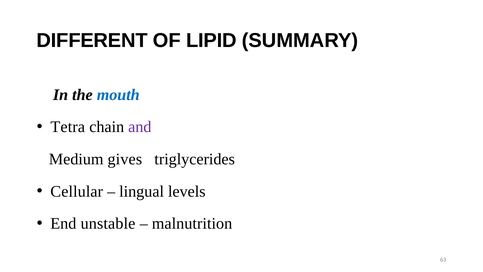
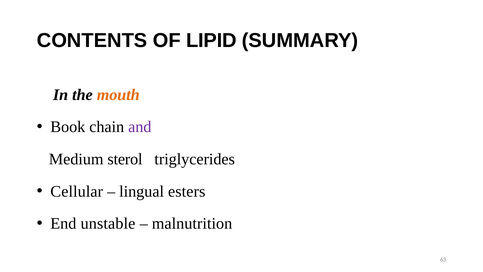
DIFFERENT: DIFFERENT -> CONTENTS (92, 41)
mouth colour: blue -> orange (118, 95)
Tetra: Tetra -> Book (68, 127)
gives: gives -> sterol (125, 159)
levels: levels -> esters (187, 191)
